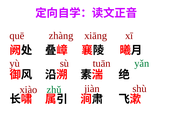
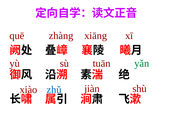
zhǔ colour: green -> blue (54, 90)
